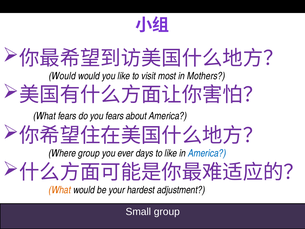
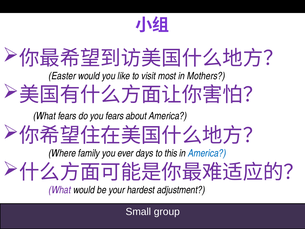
Would: Would -> Easter (62, 76)
Where group: group -> family (89, 153)
to like: like -> this (171, 153)
What colour: orange -> purple (60, 190)
